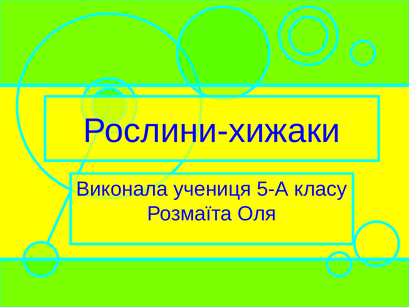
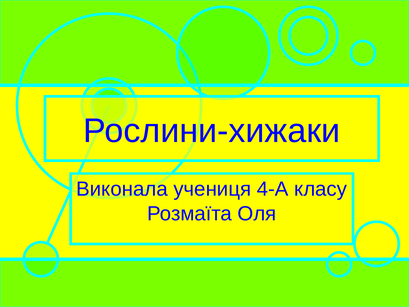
5-А: 5-А -> 4-А (273, 189)
